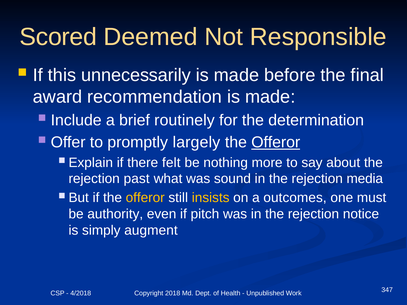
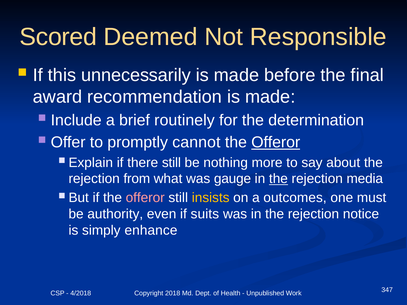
largely: largely -> cannot (196, 142)
there felt: felt -> still (171, 163)
past: past -> from (137, 179)
sound: sound -> gauge (233, 179)
the underline: none -> present (278, 179)
offeror colour: yellow -> pink (145, 198)
pitch: pitch -> suits (205, 214)
augment: augment -> enhance (151, 230)
